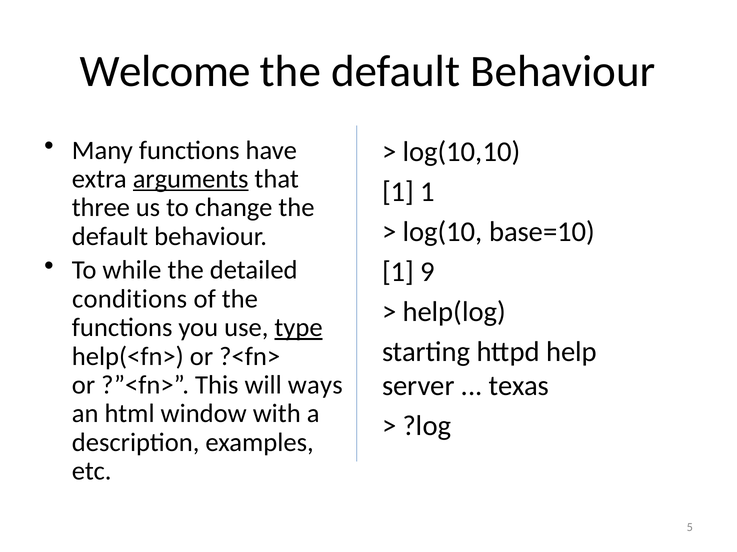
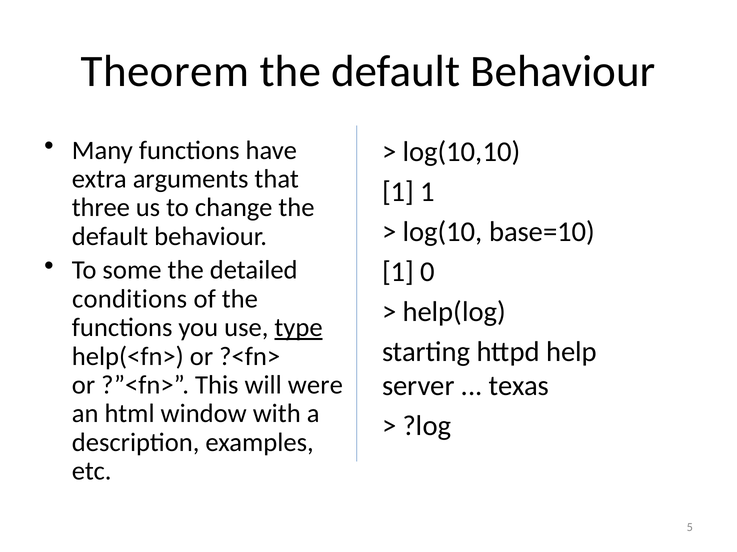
Welcome: Welcome -> Theorem (165, 71)
arguments underline: present -> none (191, 179)
while: while -> some (132, 271)
9: 9 -> 0 (428, 272)
ways: ways -> were (315, 385)
